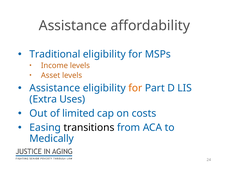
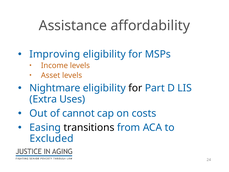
Traditional: Traditional -> Improving (55, 54)
Assistance: Assistance -> Nightmare (55, 88)
for colour: orange -> black (135, 88)
limited: limited -> cannot (78, 113)
Medically: Medically -> Excluded (52, 138)
